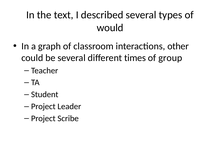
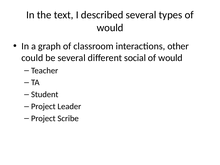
times: times -> social (135, 58)
group: group -> would (170, 58)
